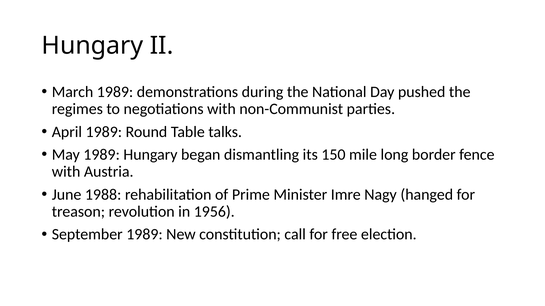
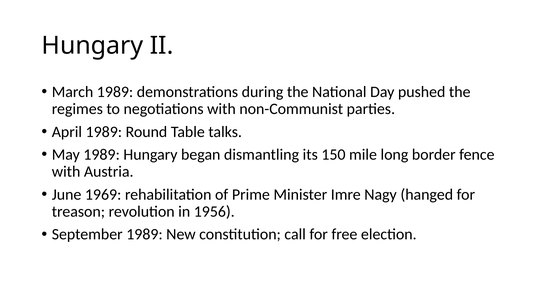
1988: 1988 -> 1969 (103, 195)
